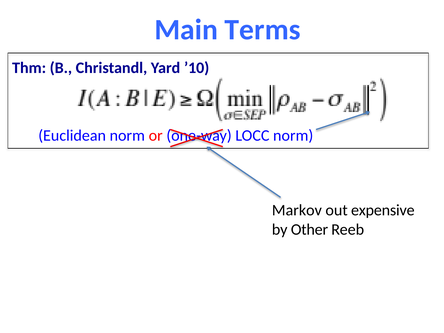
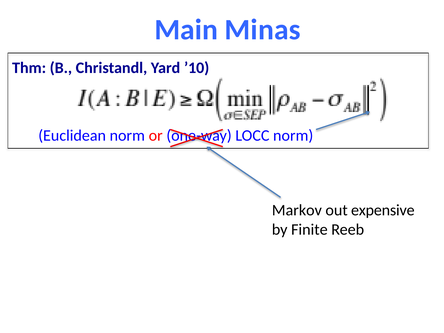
Terms: Terms -> Minas (263, 30)
Other: Other -> Finite (309, 229)
